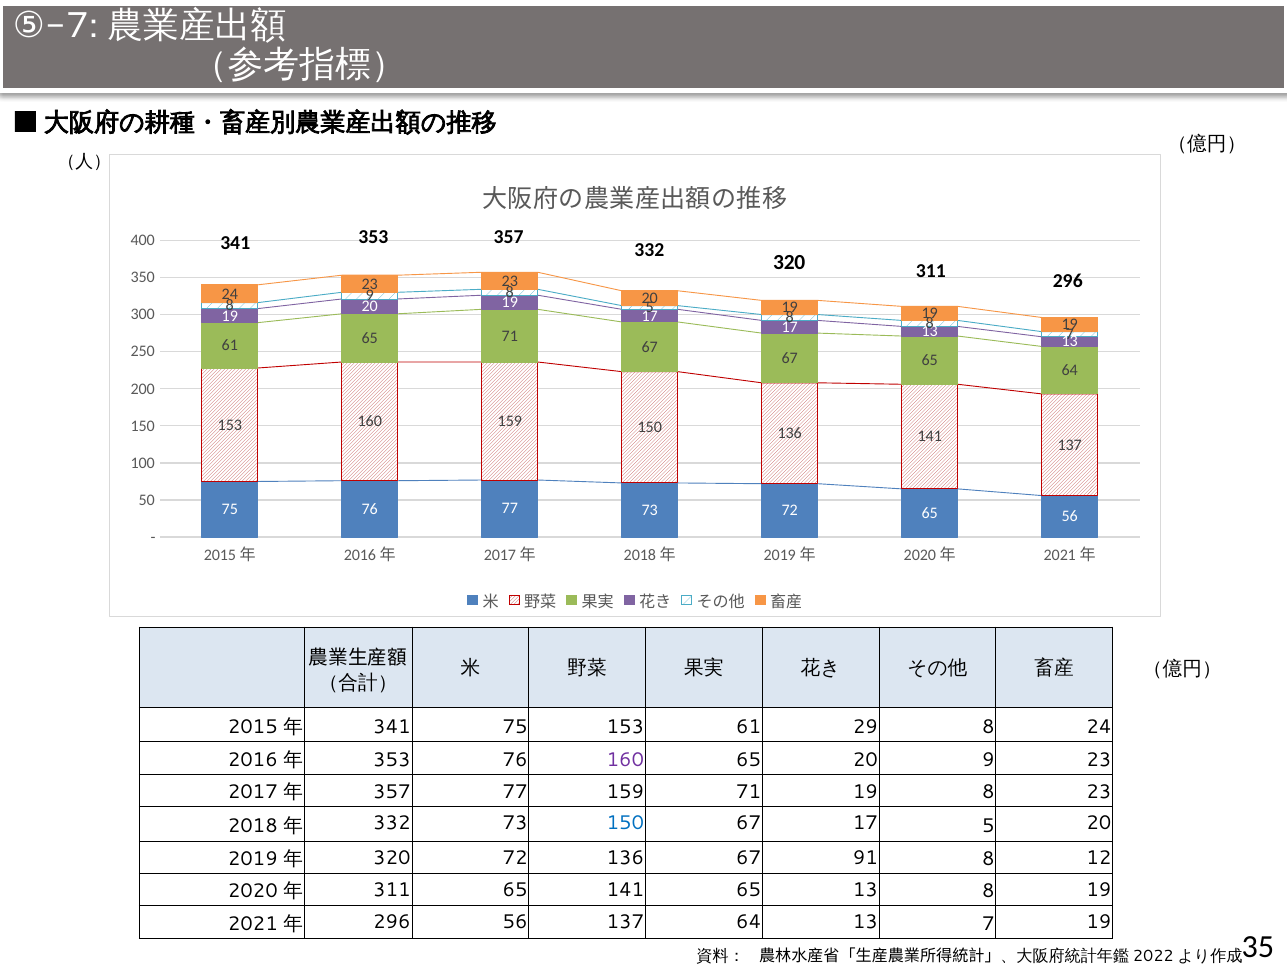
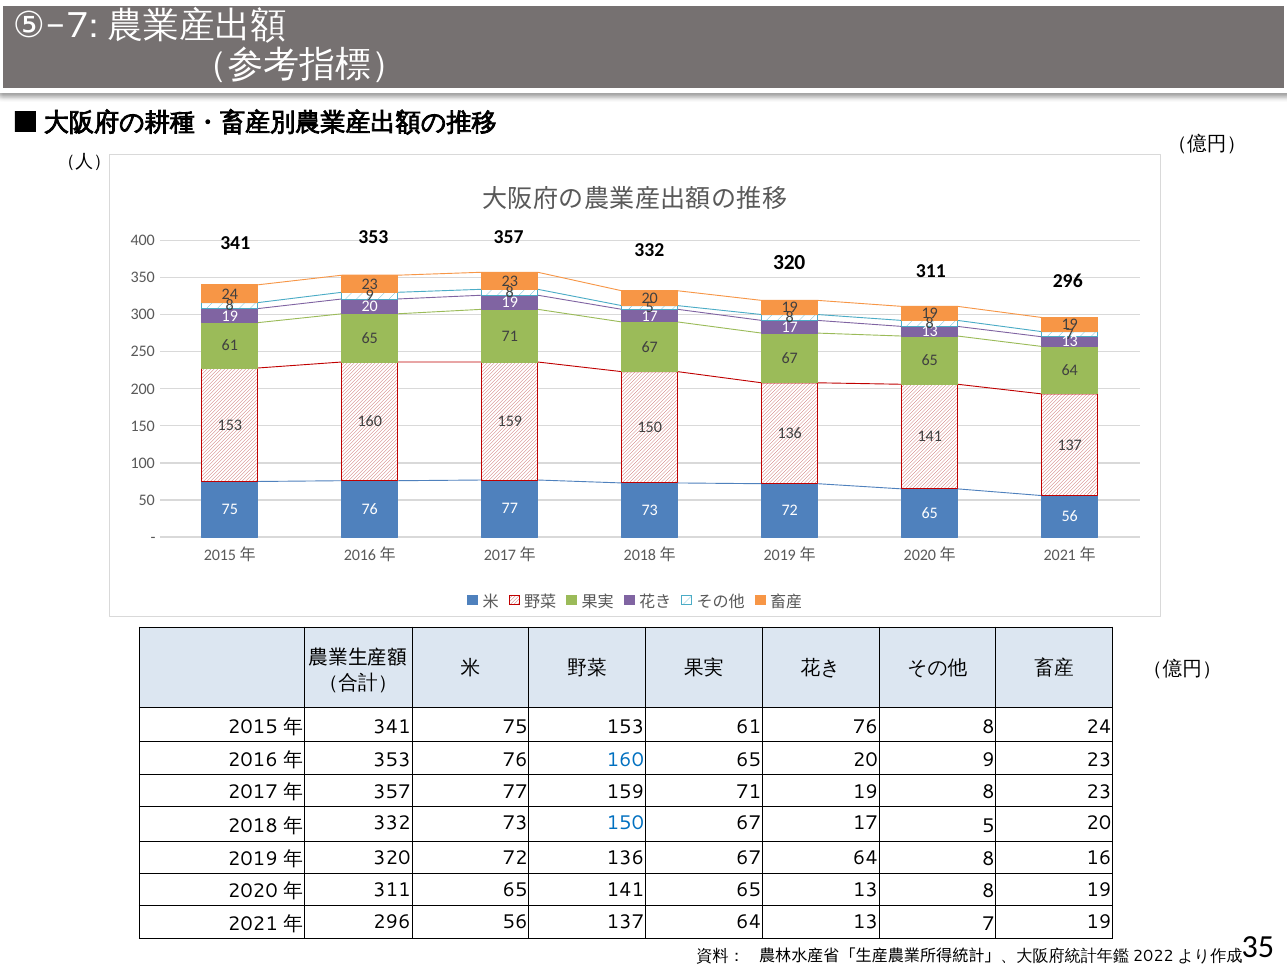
61 29: 29 -> 76 (865, 726)
160 colour: purple -> blue (625, 759)
67 91: 91 -> 64 (865, 857)
12: 12 -> 16 (1099, 857)
